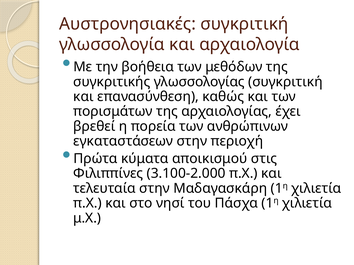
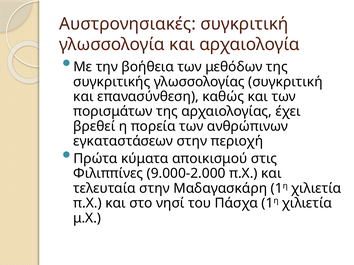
3.100-2.000: 3.100-2.000 -> 9.000-2.000 (186, 174)
